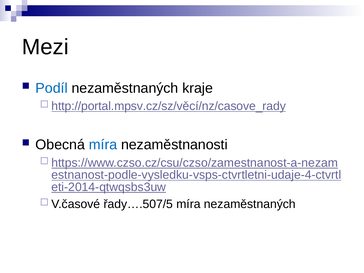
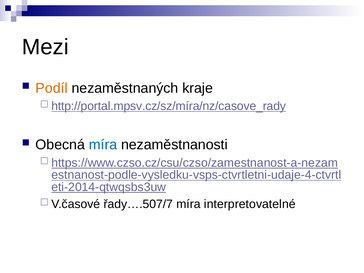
Podíl colour: blue -> orange (52, 88)
http://portal.mpsv.cz/sz/věcí/nz/casove_rady: http://portal.mpsv.cz/sz/věcí/nz/casove_rady -> http://portal.mpsv.cz/sz/míra/nz/casove_rady (169, 106)
řady….507/5: řady….507/5 -> řady….507/7 (138, 204)
míra nezaměstnaných: nezaměstnaných -> interpretovatelné (250, 204)
